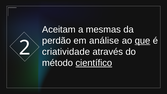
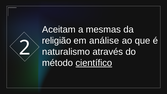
perdão: perdão -> religião (57, 41)
que underline: present -> none (143, 41)
criatividade: criatividade -> naturalismo (66, 52)
